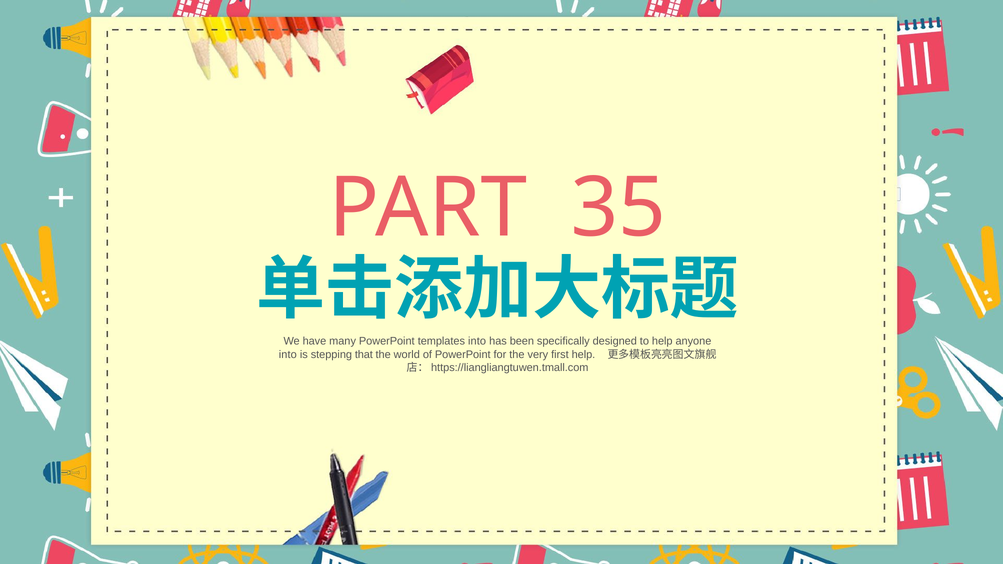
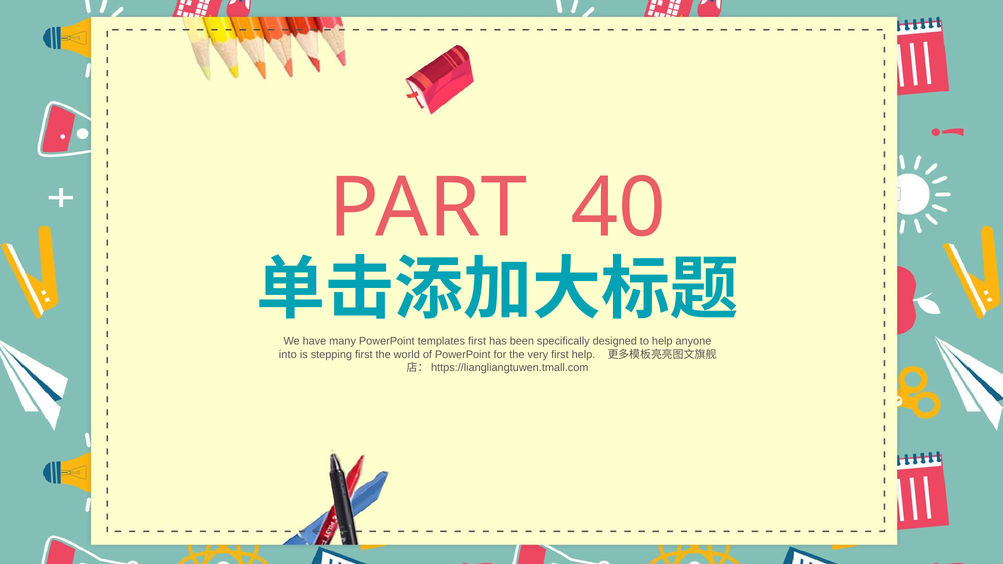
35: 35 -> 40 (618, 208)
templates into: into -> first (477, 341)
stepping that: that -> first (364, 355)
